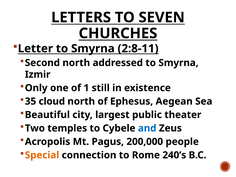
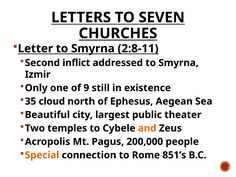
Second north: north -> inflict (76, 63)
1: 1 -> 9 (86, 88)
and colour: blue -> orange (147, 128)
240’s: 240’s -> 851’s (174, 155)
